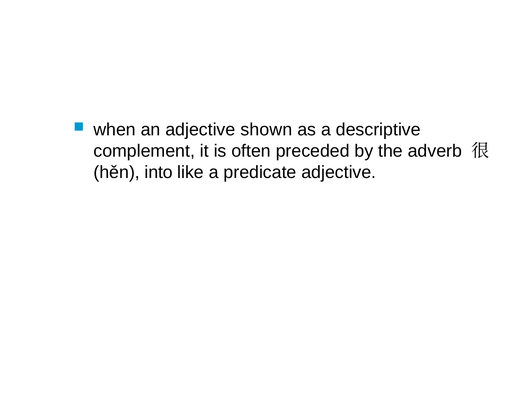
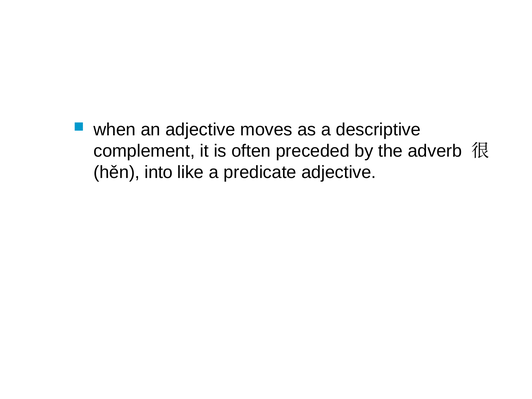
shown: shown -> moves (266, 130)
